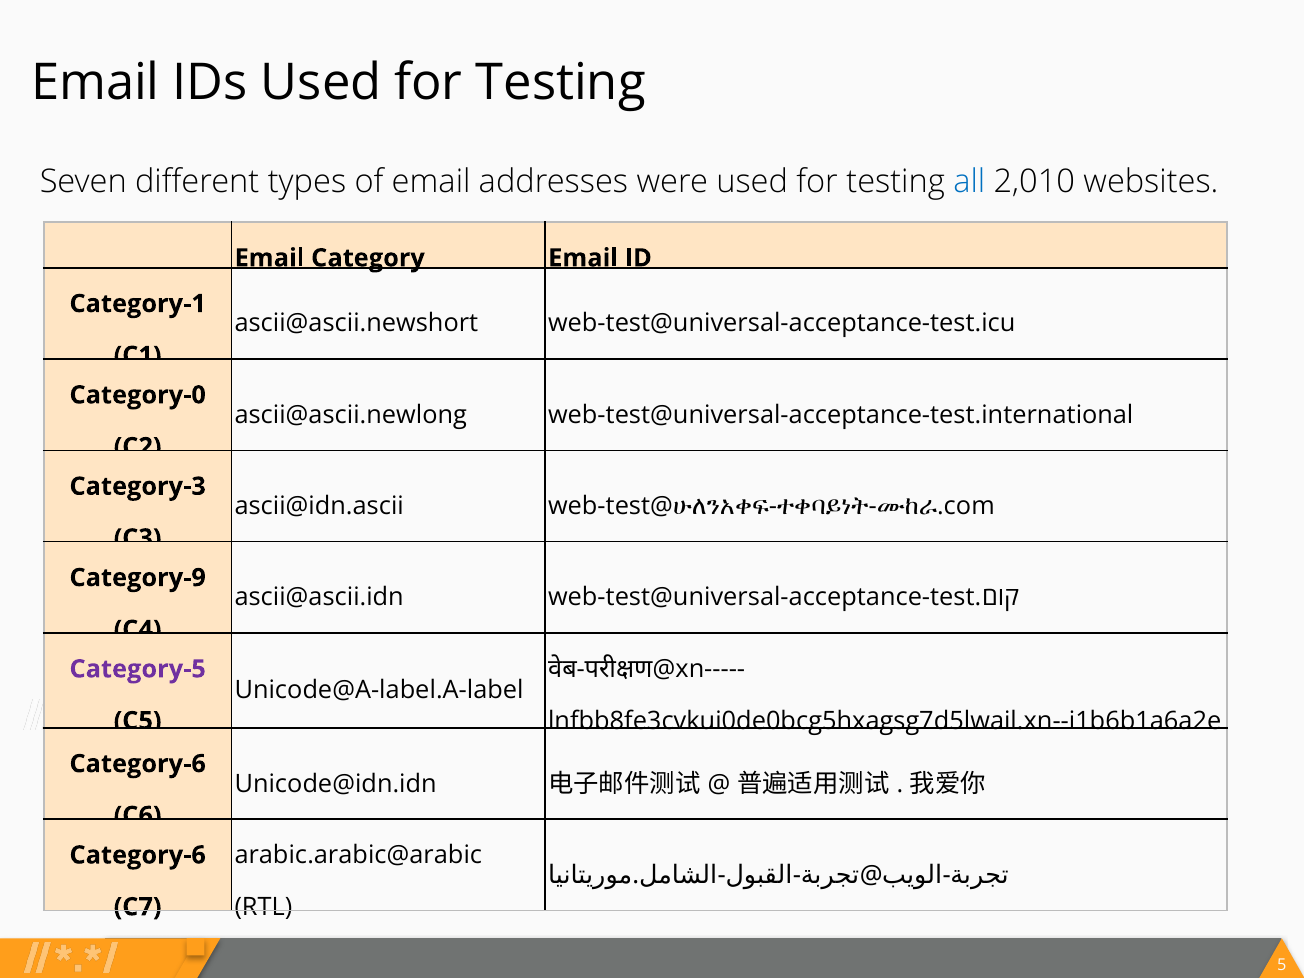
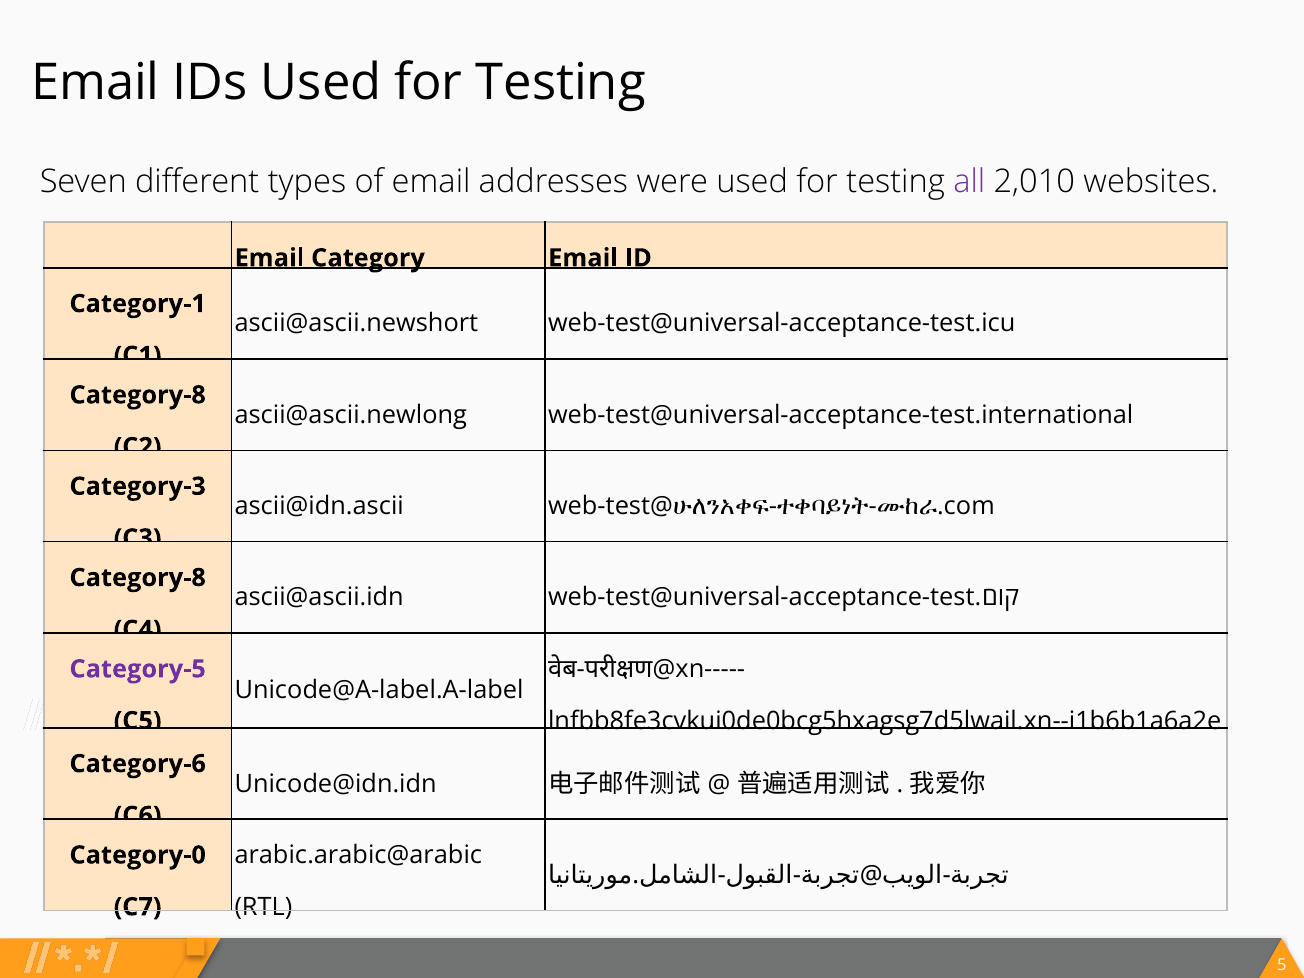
all colour: blue -> purple (969, 181)
Category-0: Category-0 -> Category-8 (138, 395)
Category-9: Category-9 -> Category-8 (138, 578)
Category-6: Category-6 -> Category-0 (138, 855)
